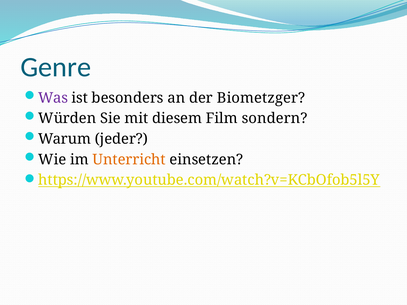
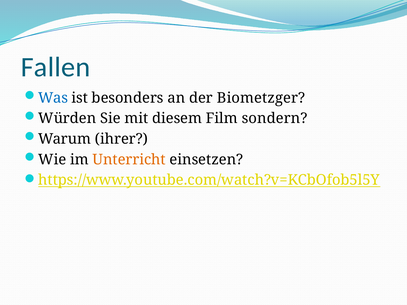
Genre: Genre -> Fallen (56, 67)
Was colour: purple -> blue (53, 98)
jeder: jeder -> ihrer (121, 139)
